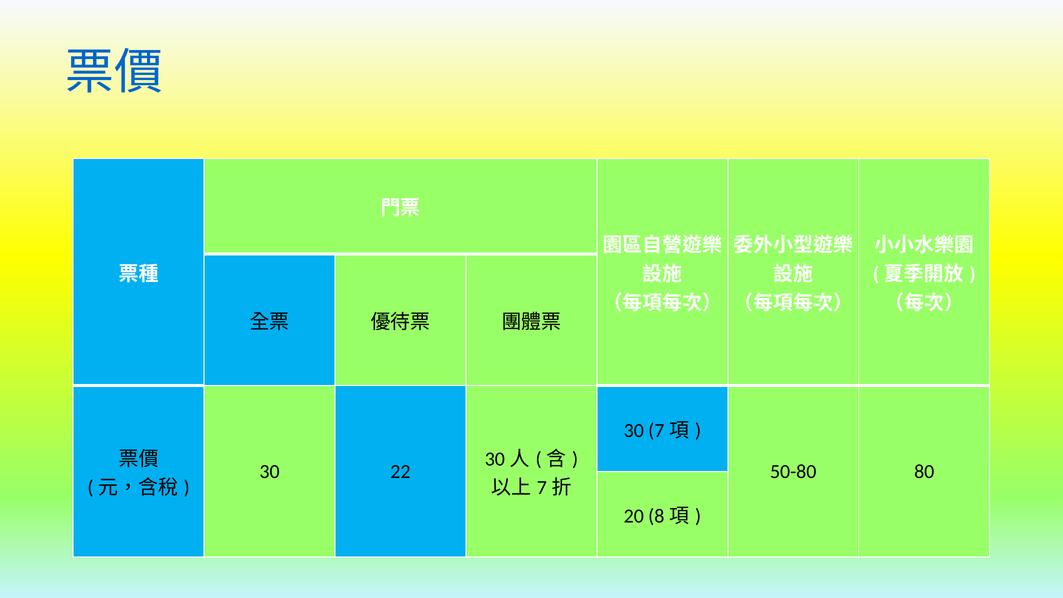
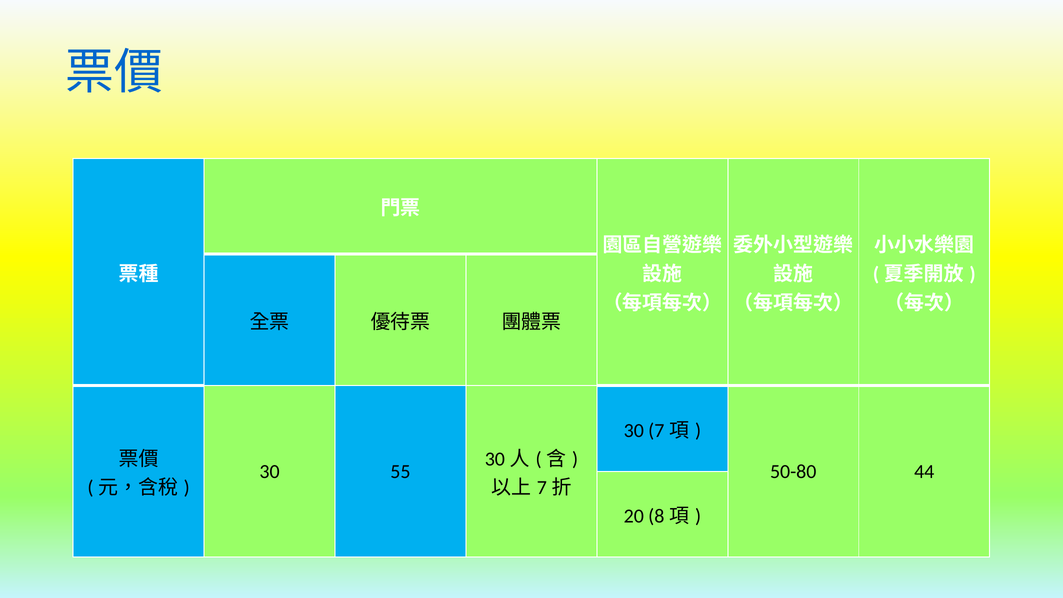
22: 22 -> 55 (400, 472)
80: 80 -> 44 (924, 472)
